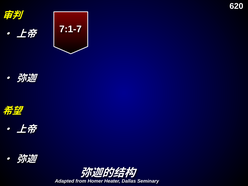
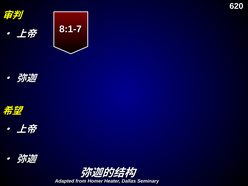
7:1-7: 7:1-7 -> 8:1-7 (70, 29)
